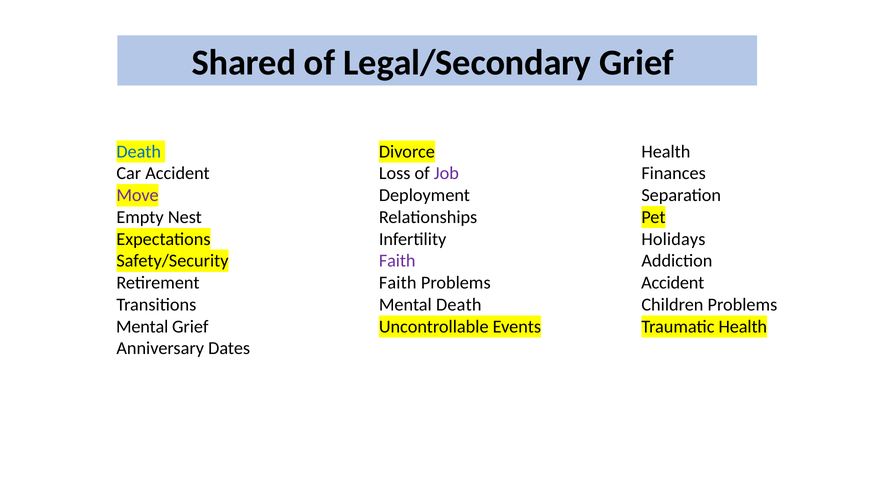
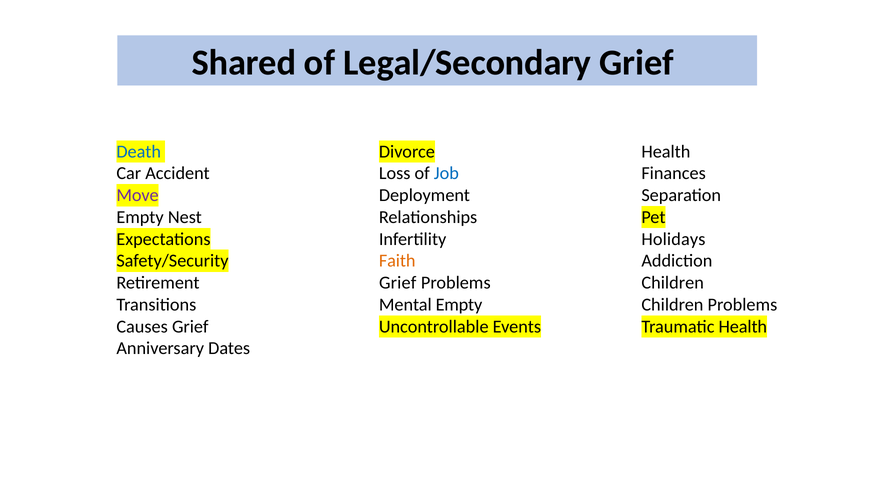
Job colour: purple -> blue (446, 173)
Faith colour: purple -> orange (397, 261)
Retirement Faith: Faith -> Grief (398, 283)
Problems Accident: Accident -> Children (673, 283)
Mental Death: Death -> Empty (459, 305)
Mental: Mental -> Causes (142, 327)
